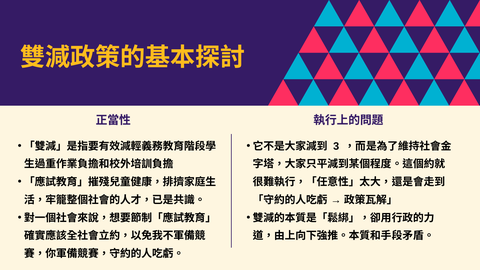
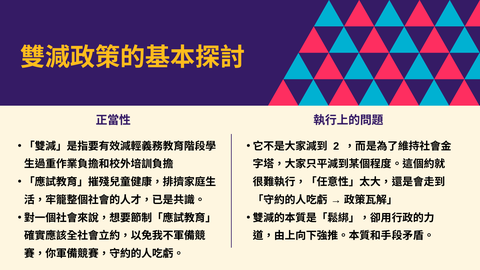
3: 3 -> 2 (336, 146)
